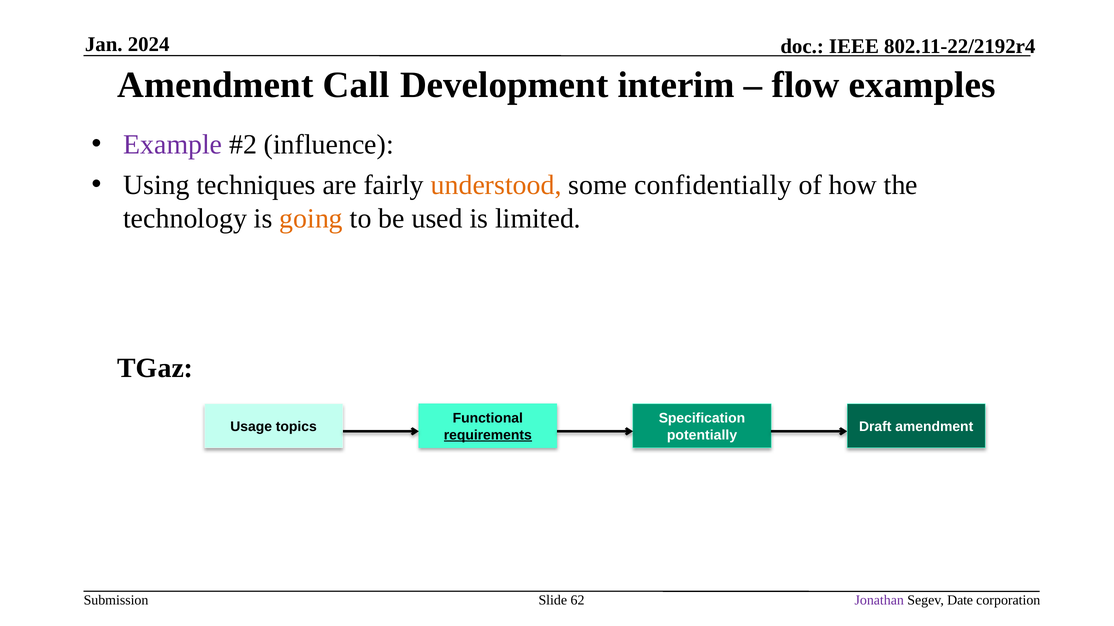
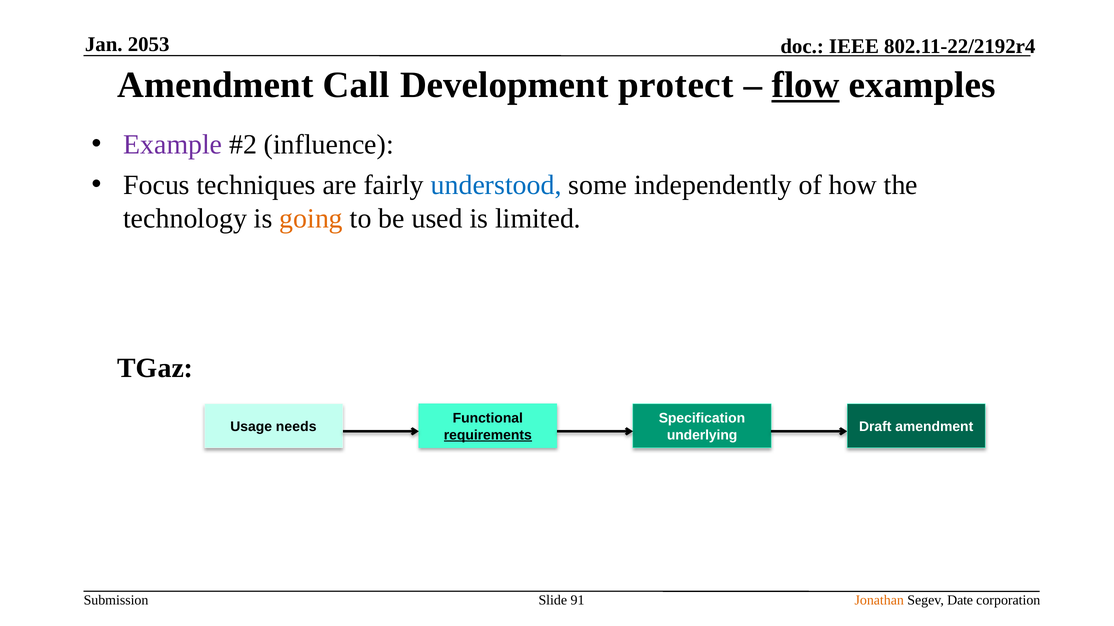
2024: 2024 -> 2053 (149, 44)
interim: interim -> protect (676, 85)
flow underline: none -> present (806, 85)
Using: Using -> Focus (157, 185)
understood colour: orange -> blue (496, 185)
confidentially: confidentially -> independently (713, 185)
topics: topics -> needs (296, 427)
potentially: potentially -> underlying (702, 435)
62: 62 -> 91 (578, 601)
Jonathan colour: purple -> orange (879, 601)
